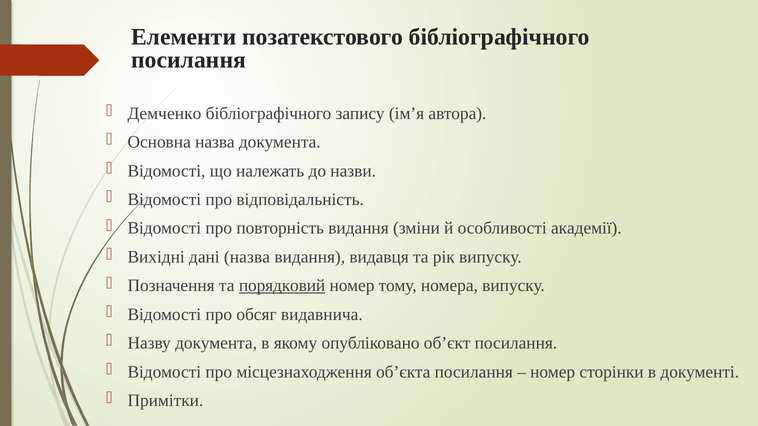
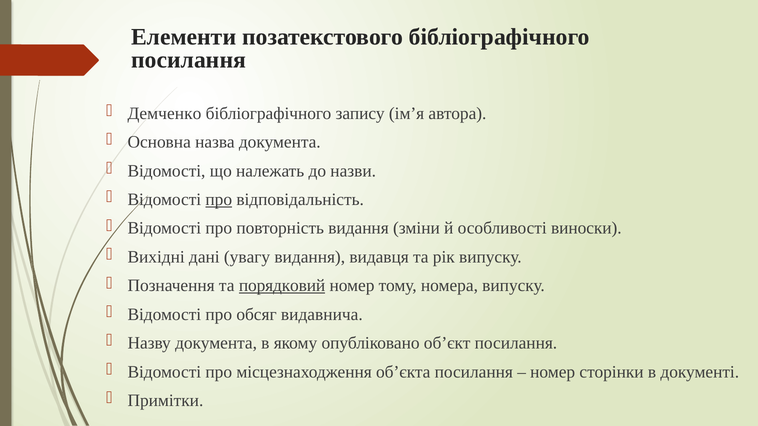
про underline: none -> present (219, 200)
академії: академії -> виноски (586, 228)
дані назва: назва -> увагу (247, 257)
